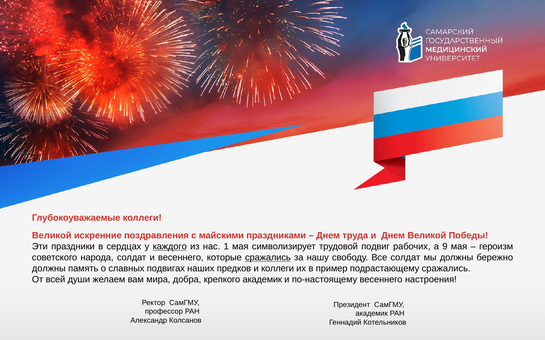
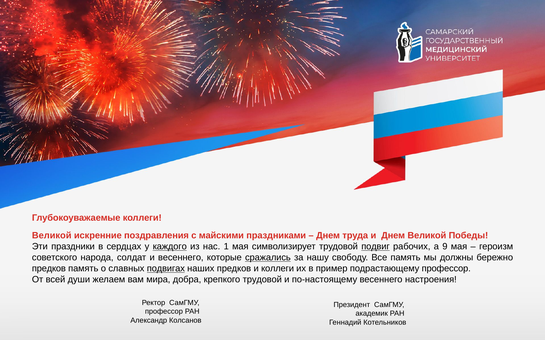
подвиг underline: none -> present (376, 247)
Все солдат: солдат -> память (405, 258)
должны: должны -> предков (49, 269)
подвигах underline: none -> present (166, 269)
подрастающему сражались: сражались -> профессор (446, 269)
крепкого академик: академик -> трудовой (262, 280)
